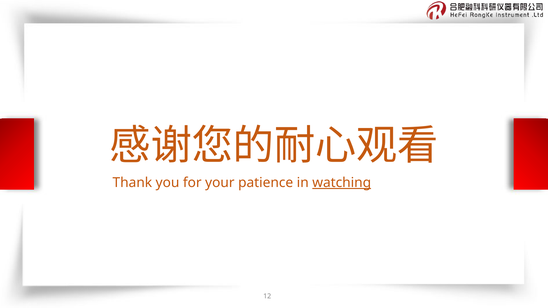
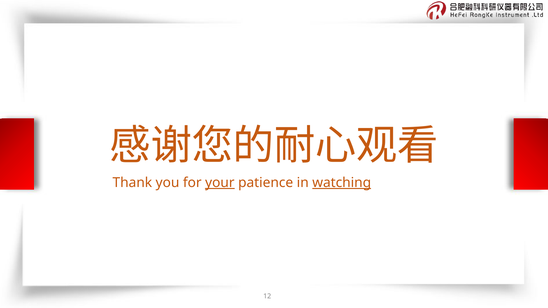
your underline: none -> present (220, 183)
